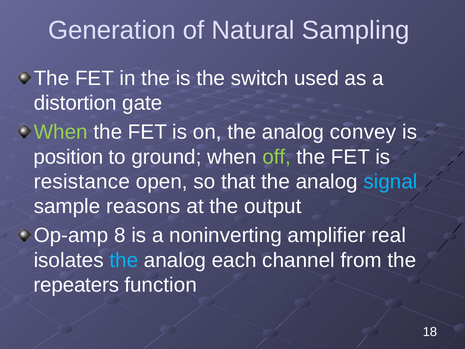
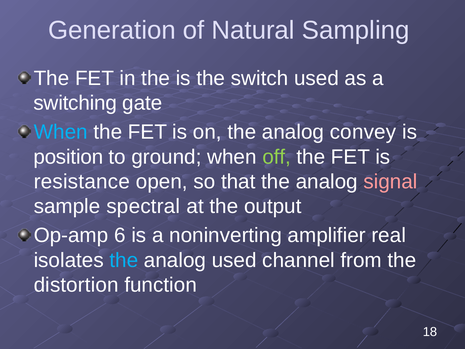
distortion: distortion -> switching (75, 103)
When colour: light green -> light blue (61, 132)
signal colour: light blue -> pink (391, 182)
reasons: reasons -> spectral (143, 206)
8: 8 -> 6 (120, 235)
analog each: each -> used (234, 260)
repeaters: repeaters -> distortion (76, 285)
